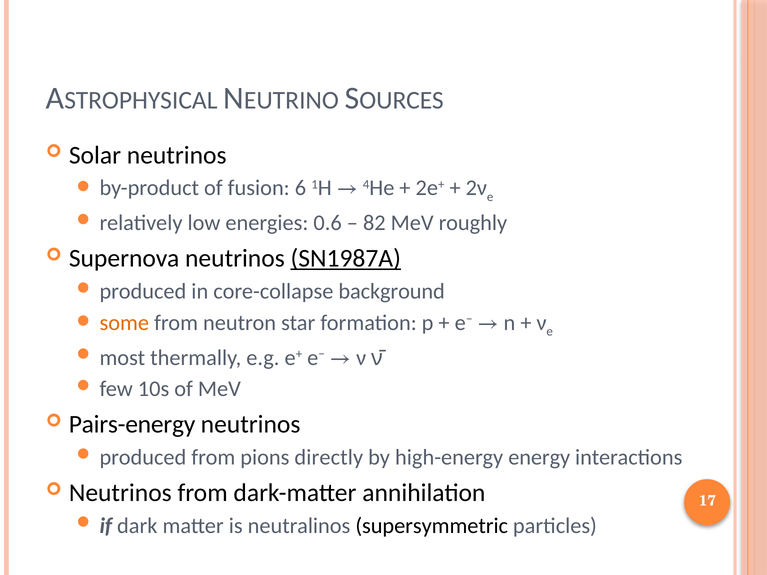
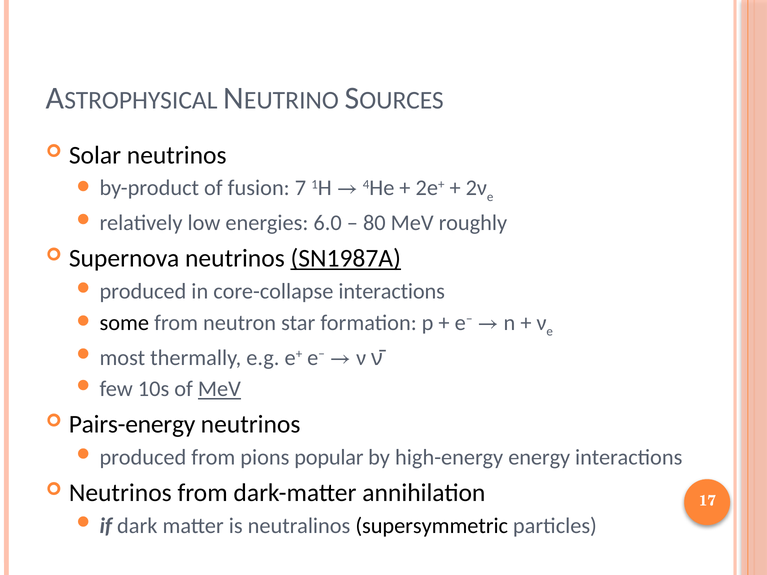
6: 6 -> 7 (300, 188)
0.6: 0.6 -> 6.0 (328, 223)
82: 82 -> 80 (374, 223)
core-collapse background: background -> interactions (392, 292)
some colour: orange -> black (124, 323)
MeV underline: none -> present (219, 389)
directly: directly -> popular (329, 458)
